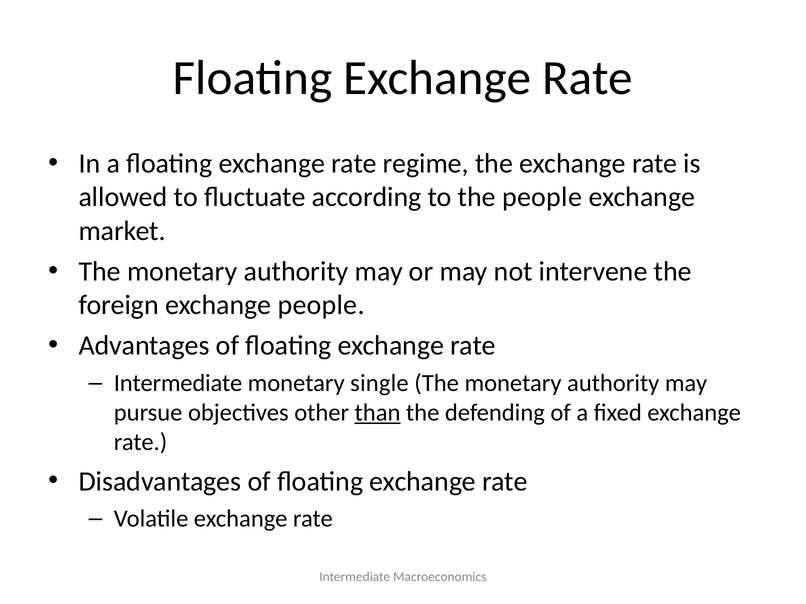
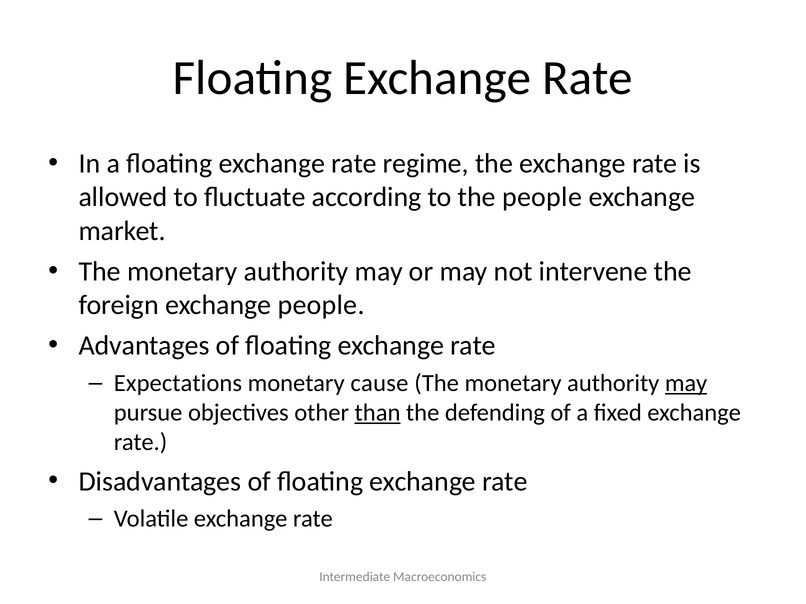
Intermediate: Intermediate -> Expectations (178, 384)
single: single -> cause (379, 384)
may underline: none -> present (686, 384)
